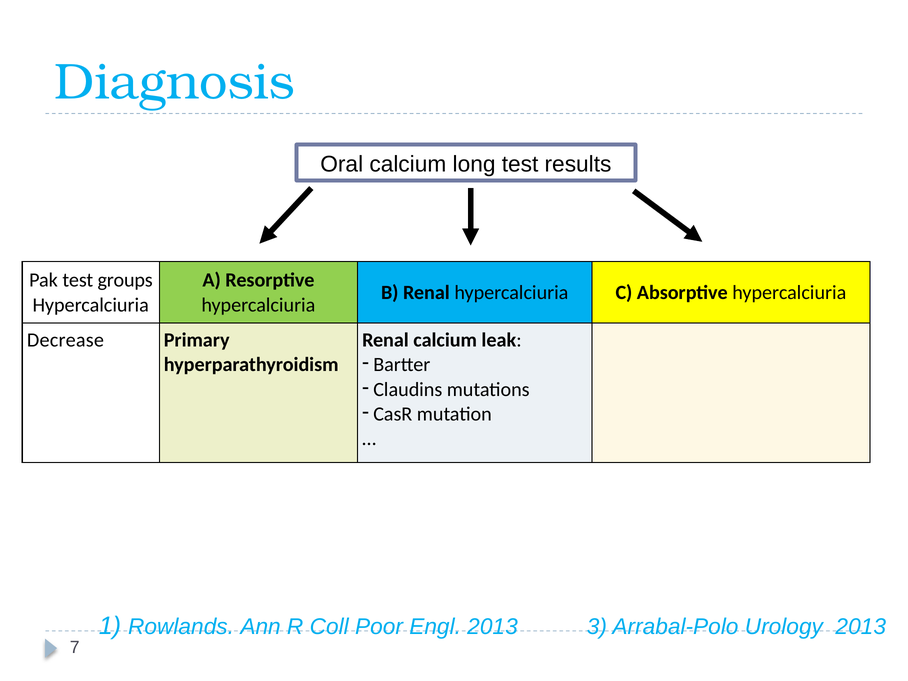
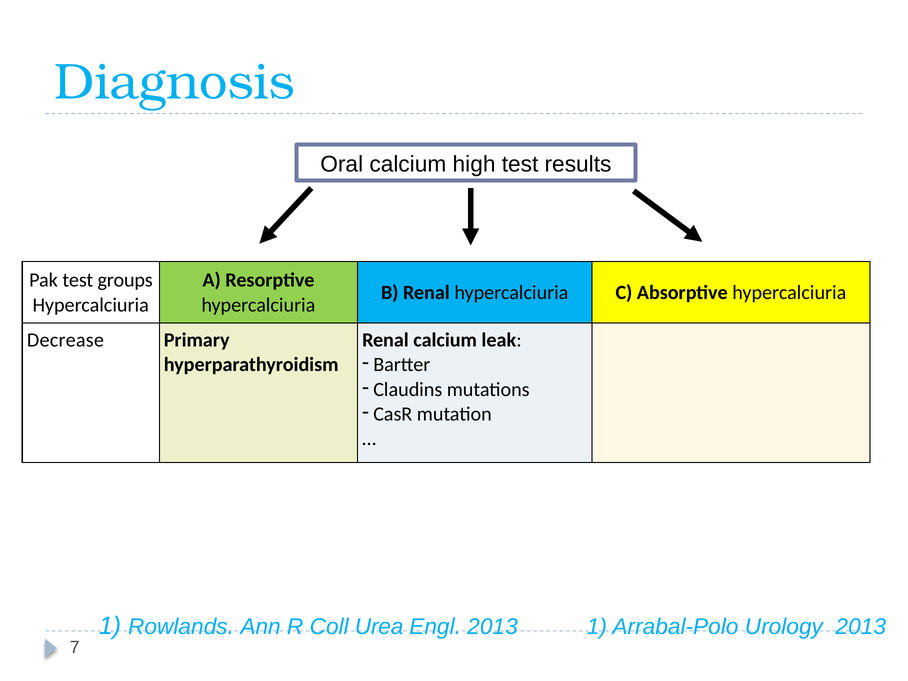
long: long -> high (474, 164)
Poor: Poor -> Urea (379, 627)
2013 3: 3 -> 1 (597, 627)
